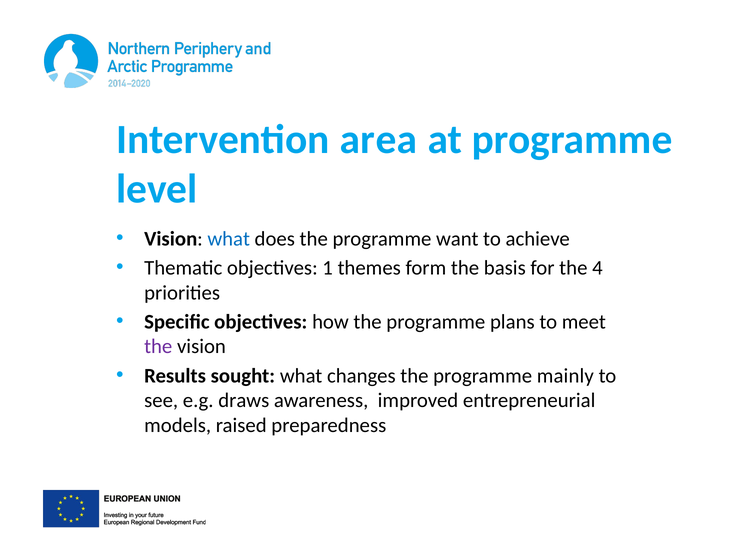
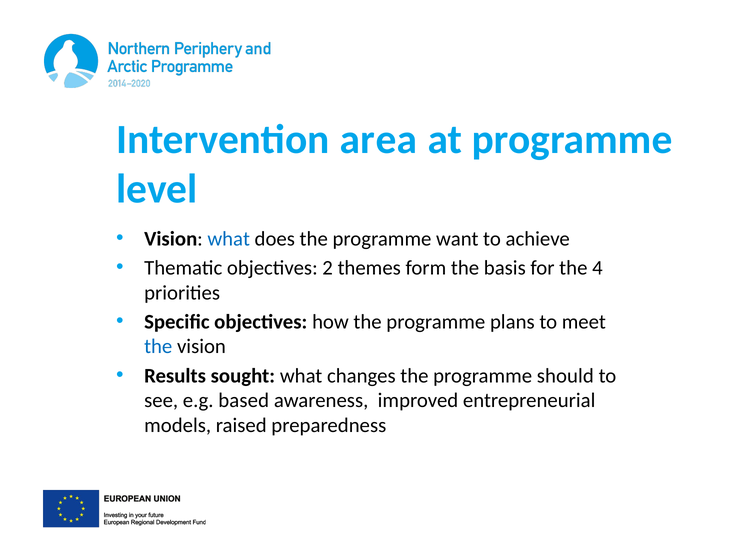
1: 1 -> 2 (328, 268)
the colour: purple -> blue (158, 347)
mainly: mainly -> should (565, 376)
draws: draws -> based (244, 401)
